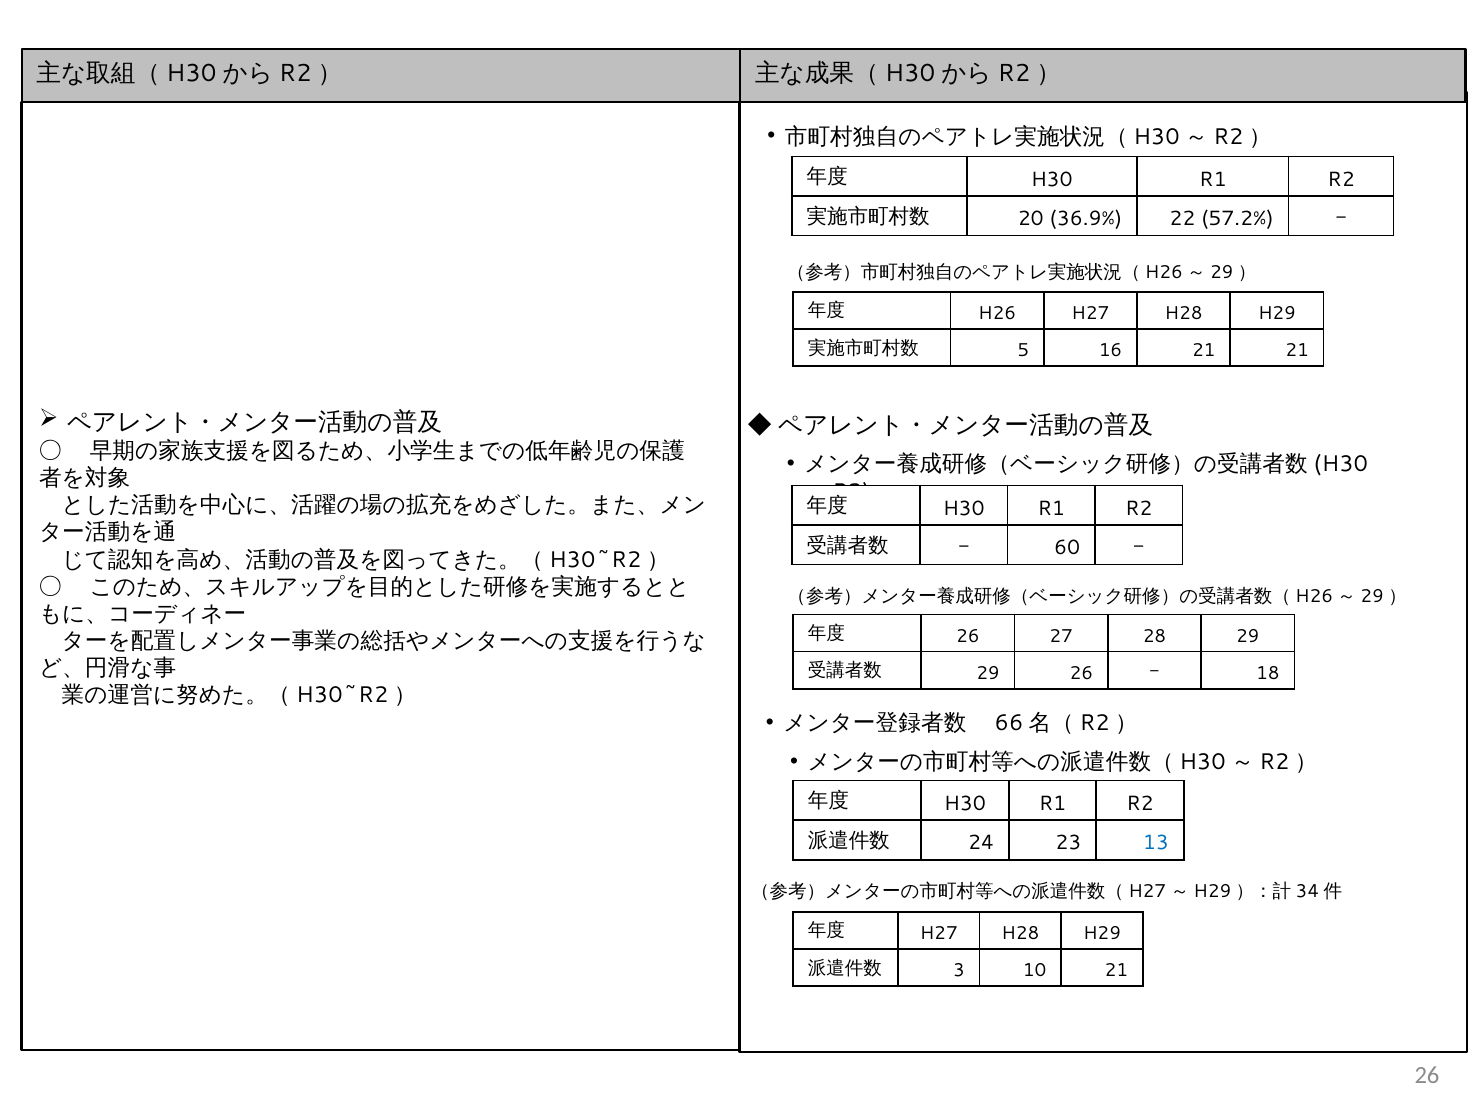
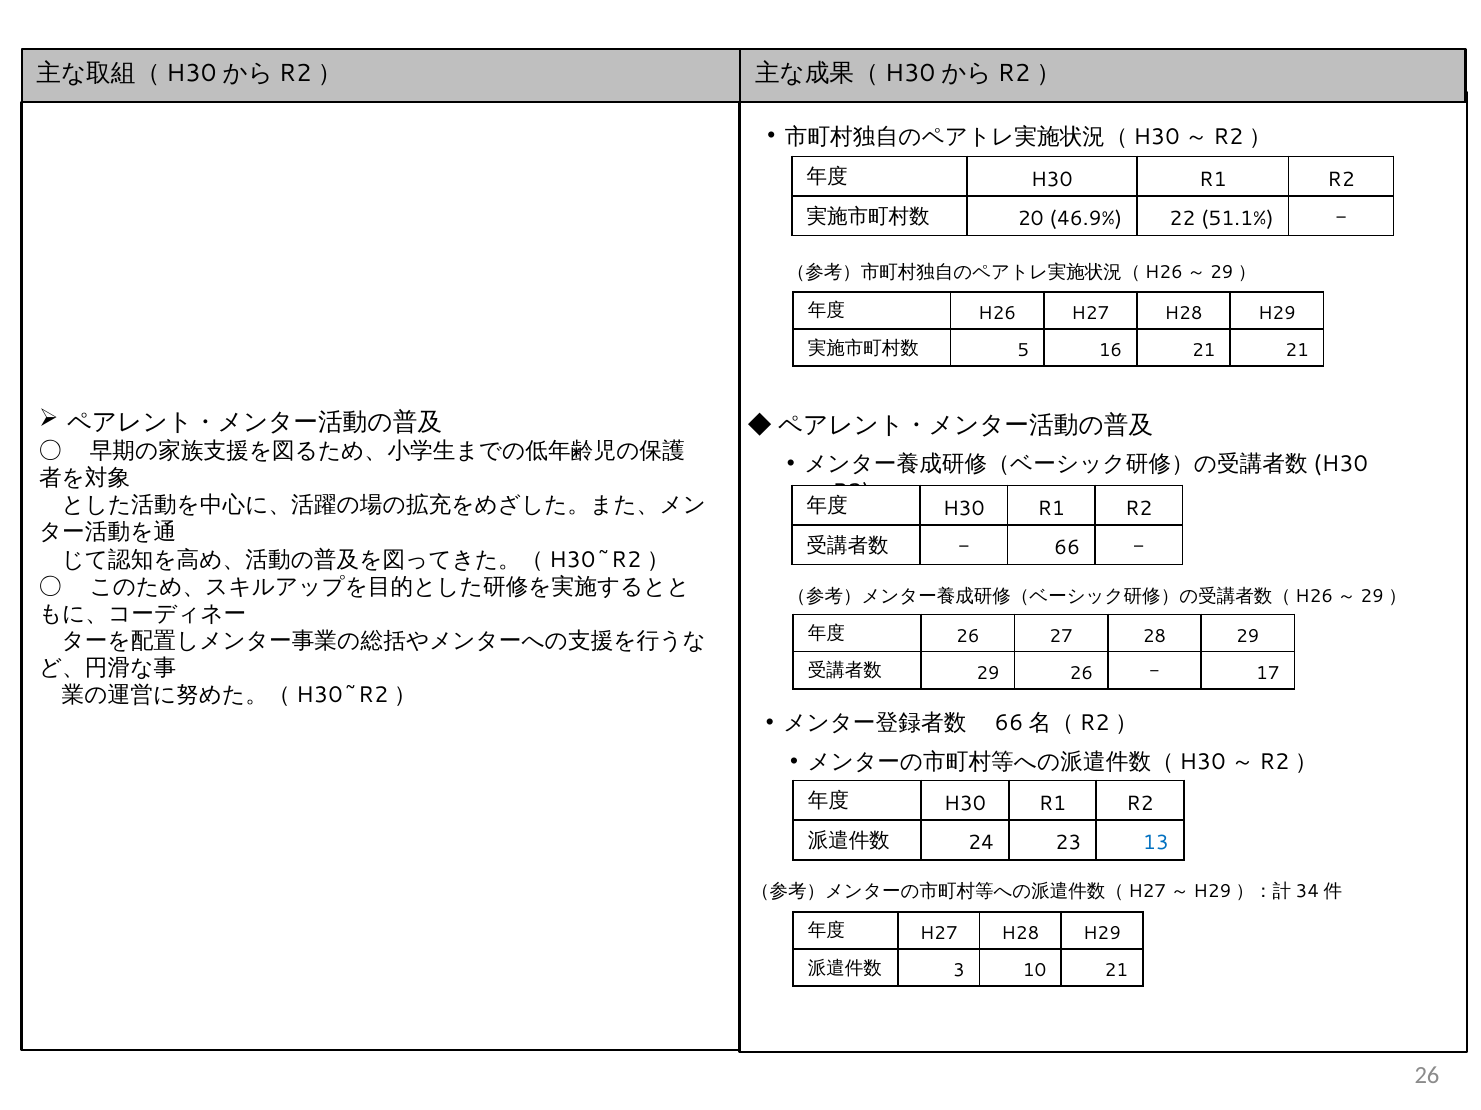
36.9%: 36.9% -> 46.9% (1086, 219)
57.2%: 57.2% -> 51.1% (1237, 219)
60: 60 -> 66 (1067, 548)
18: 18 -> 17 (1268, 674)
